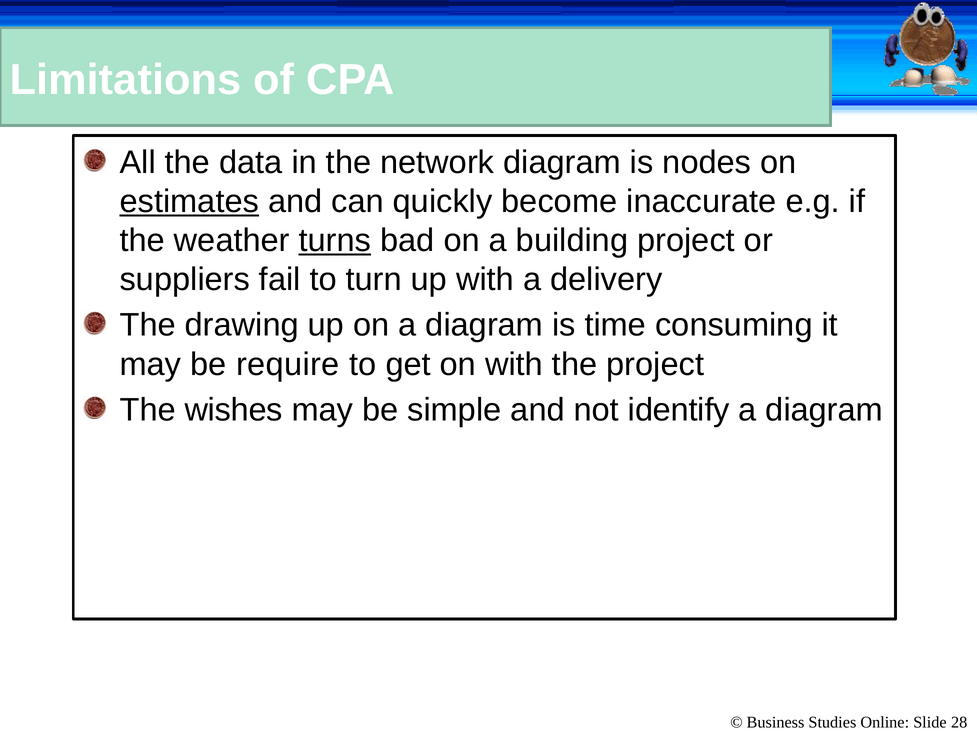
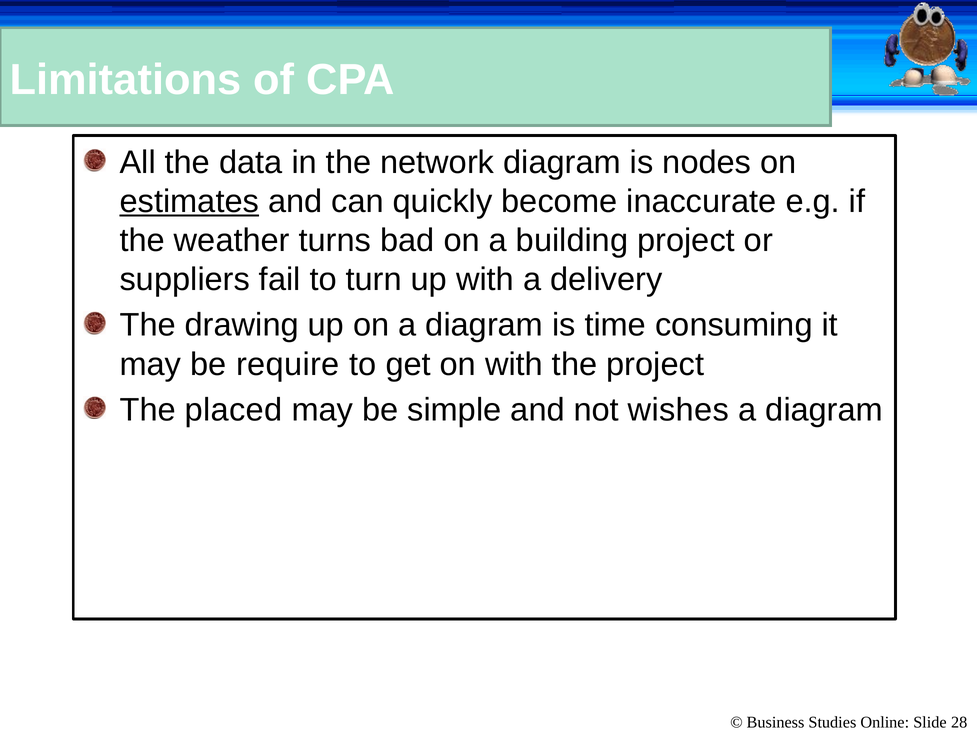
turns underline: present -> none (335, 240)
wishes: wishes -> placed (233, 410)
identify: identify -> wishes (679, 410)
